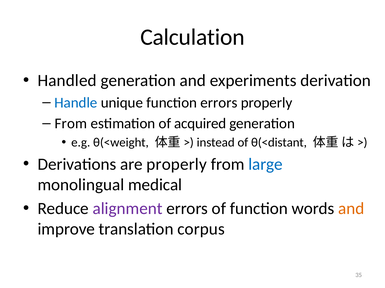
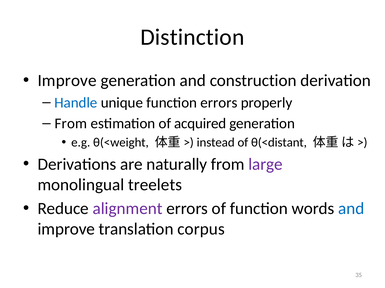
Calculation: Calculation -> Distinction (192, 37)
Handled: Handled -> Improve (67, 81)
experiments: experiments -> construction (253, 81)
are properly: properly -> naturally (177, 165)
large colour: blue -> purple (266, 165)
medical: medical -> treelets (155, 185)
and colour: orange -> blue (351, 209)
